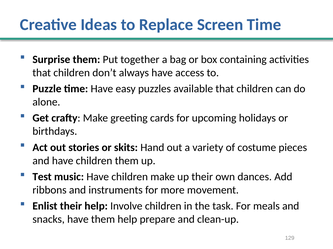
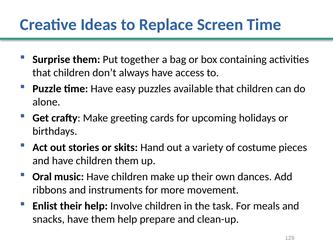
Test: Test -> Oral (42, 177)
